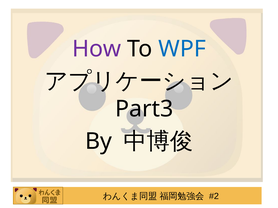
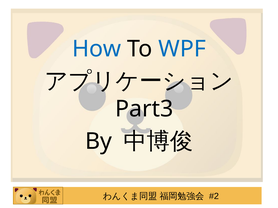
How colour: purple -> blue (97, 49)
